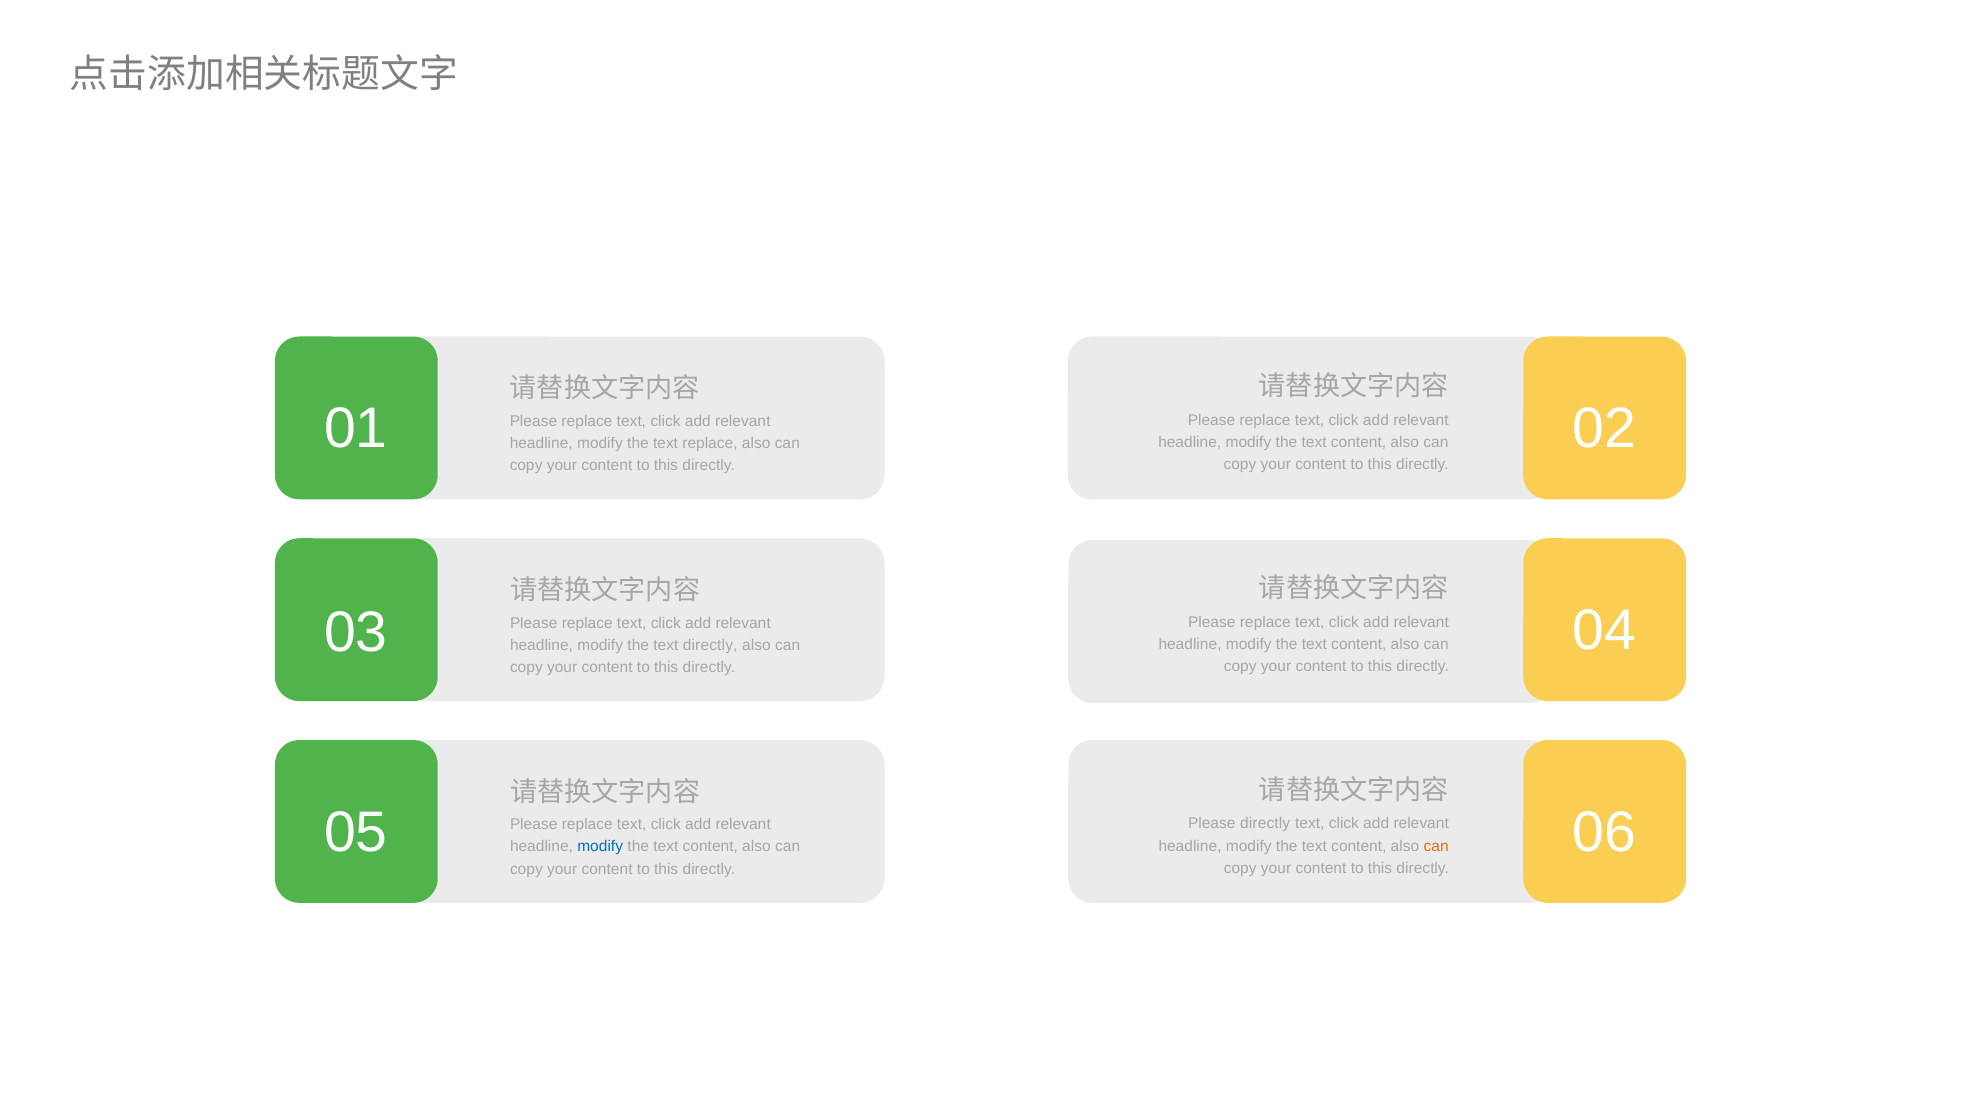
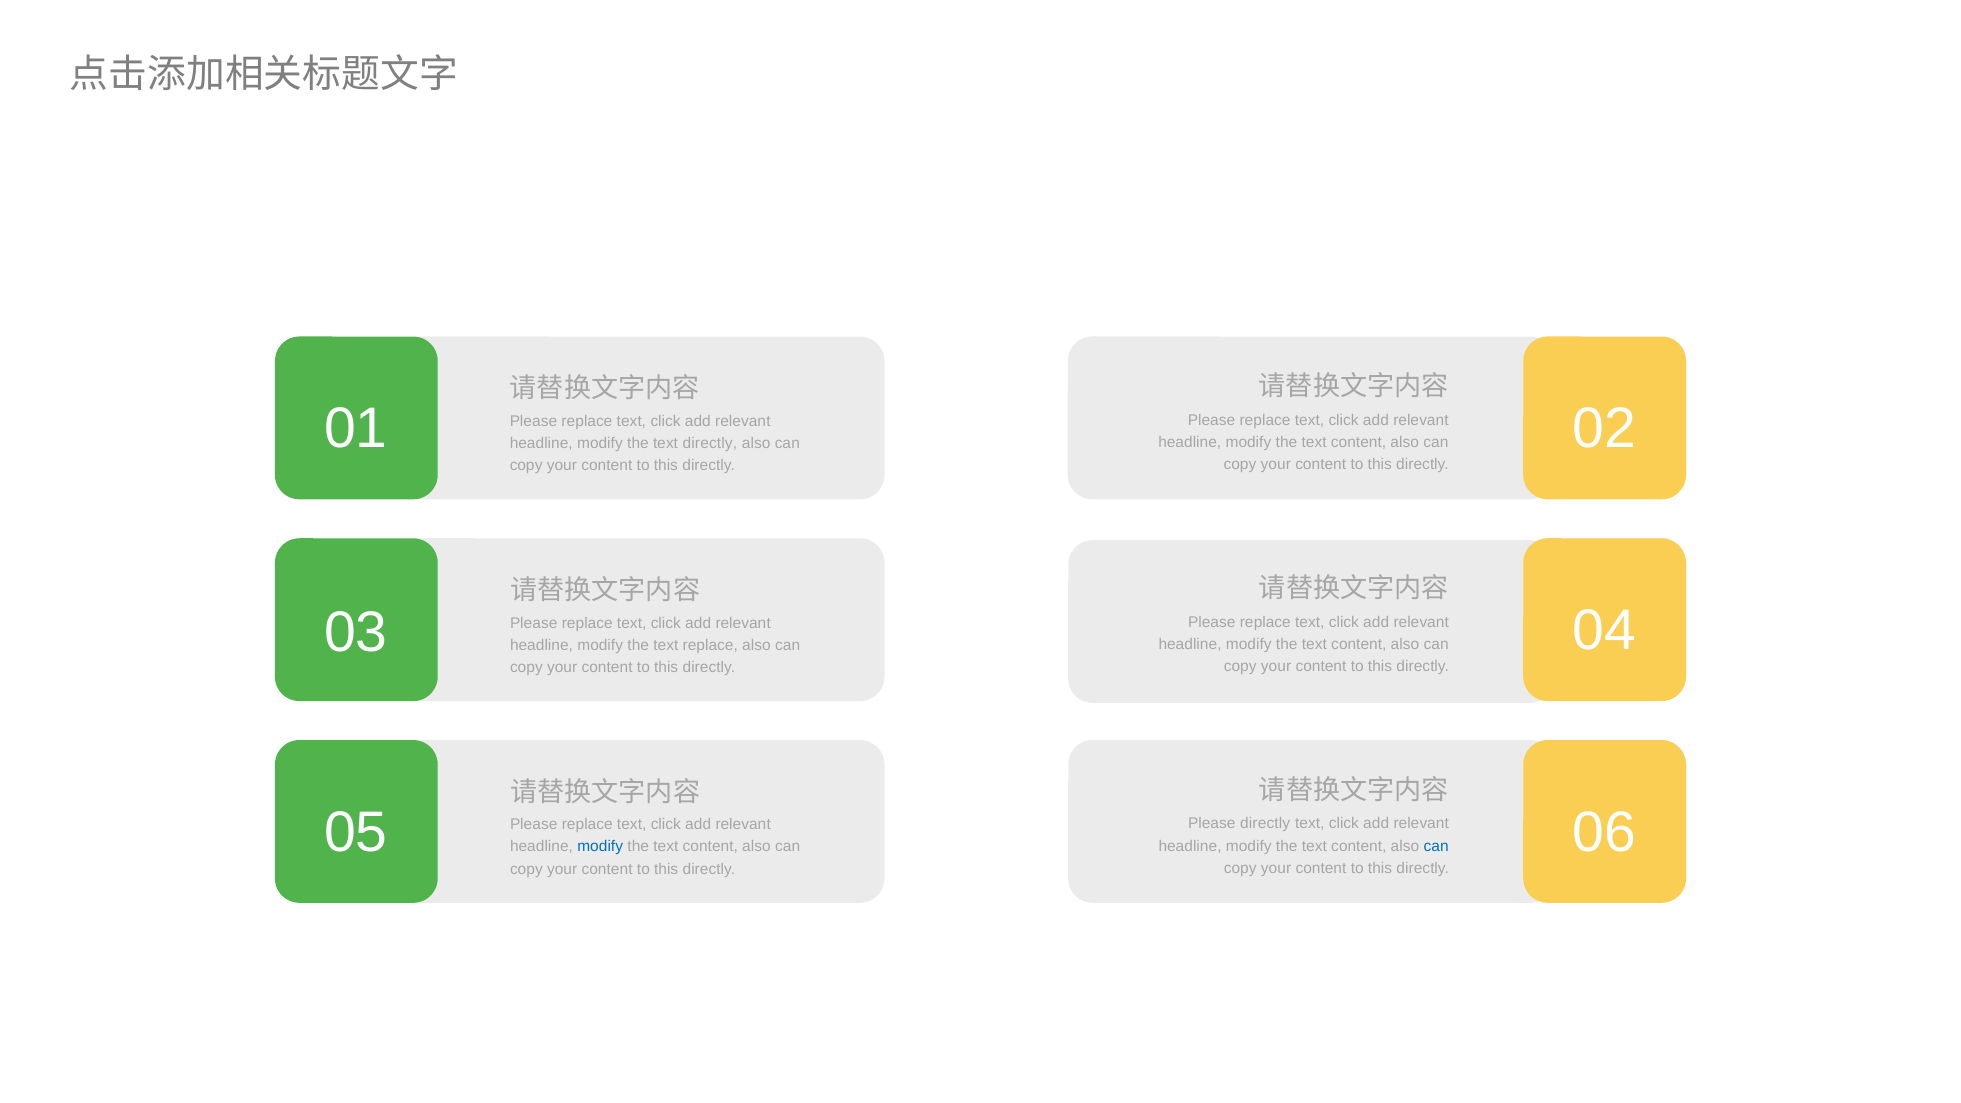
text replace: replace -> directly (710, 443)
text directly: directly -> replace (710, 645)
can colour: orange -> blue (1436, 846)
